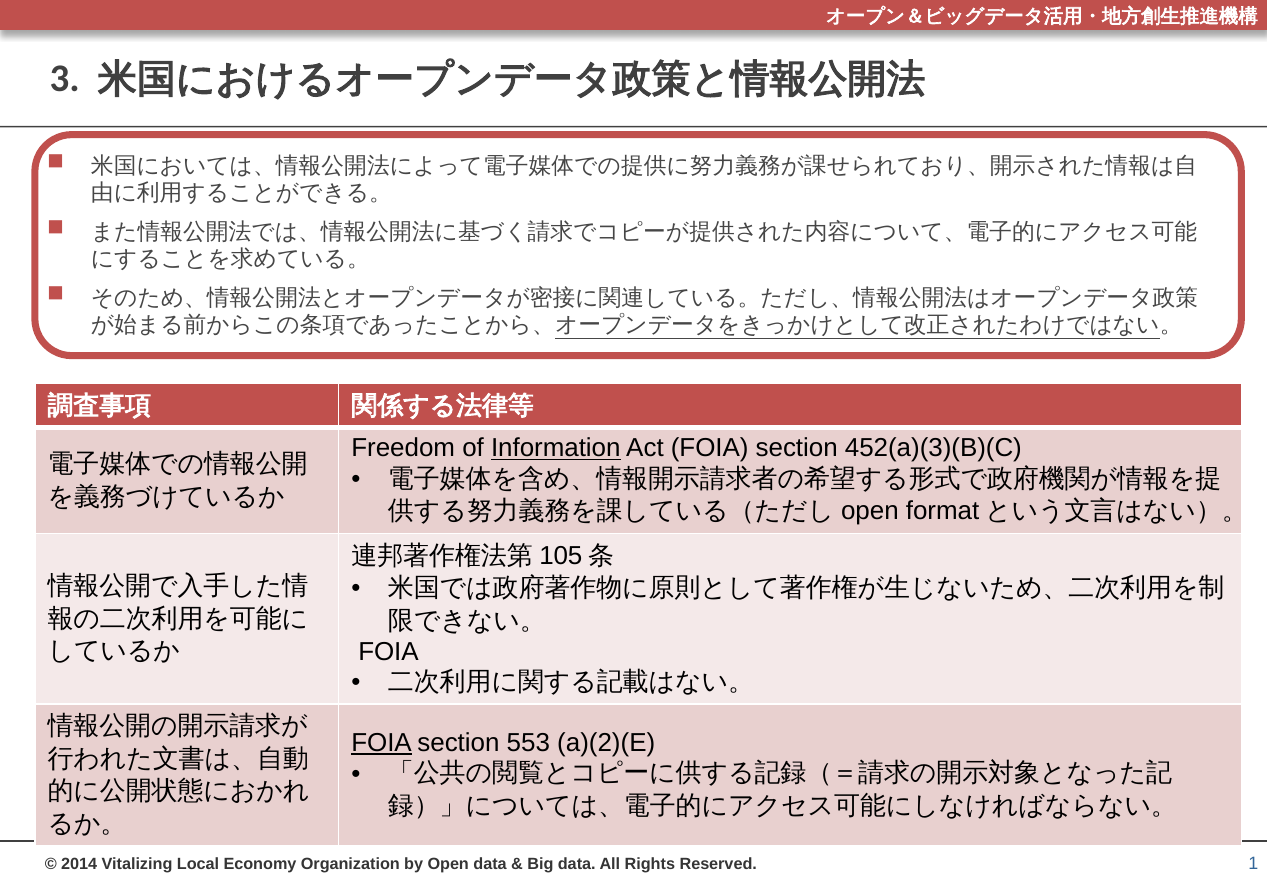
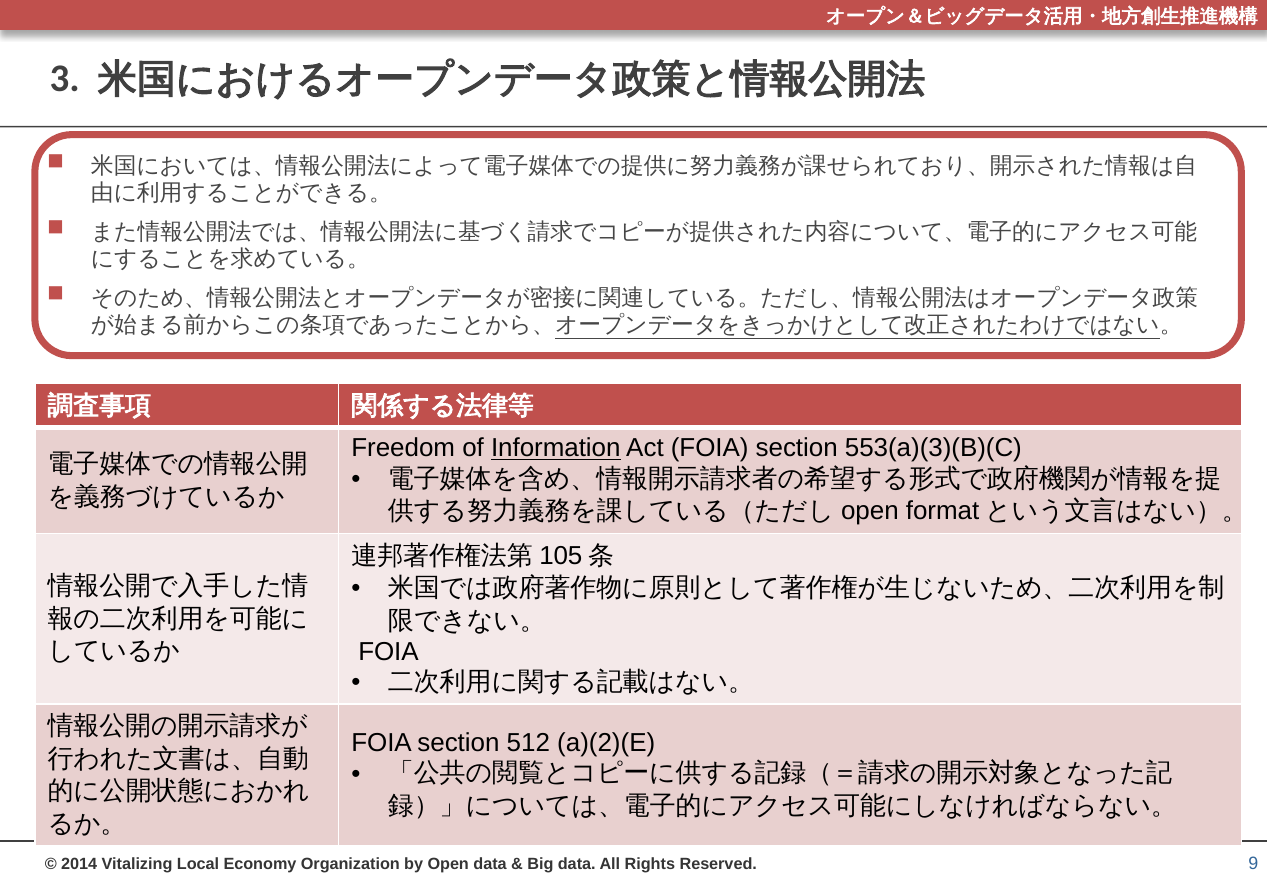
452(a)(3)(B)(C: 452(a)(3)(B)(C -> 553(a)(3)(B)(C (933, 448)
FOIA underline: present -> none (382, 743)
553: 553 -> 512 (528, 743)
1: 1 -> 9 (1253, 863)
